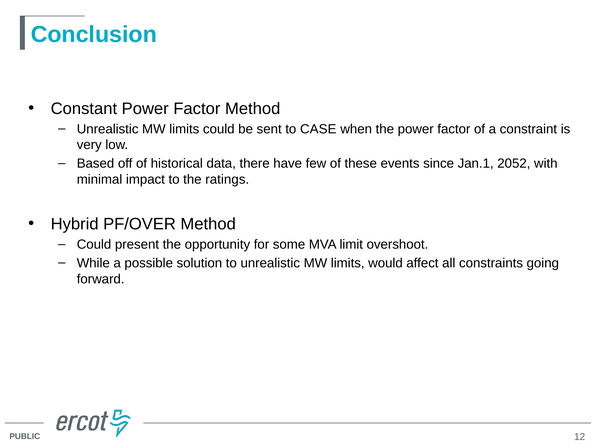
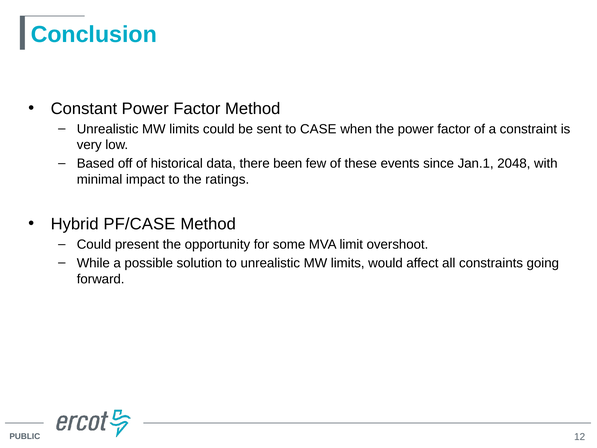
have: have -> been (288, 163)
2052: 2052 -> 2048 (514, 163)
PF/OVER: PF/OVER -> PF/CASE (139, 224)
